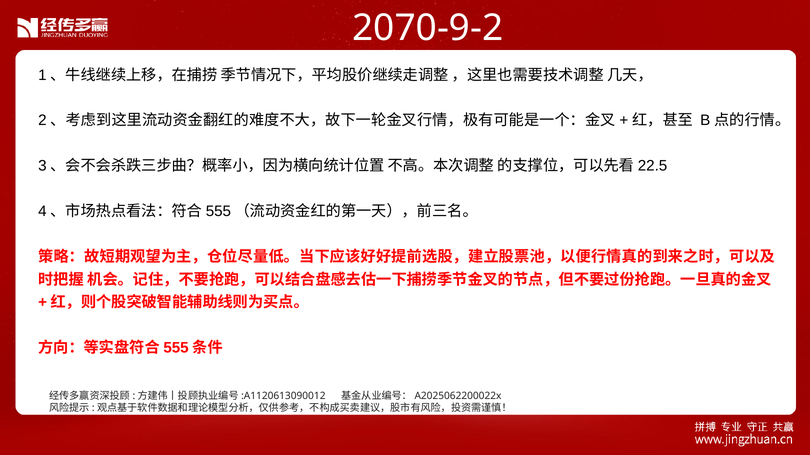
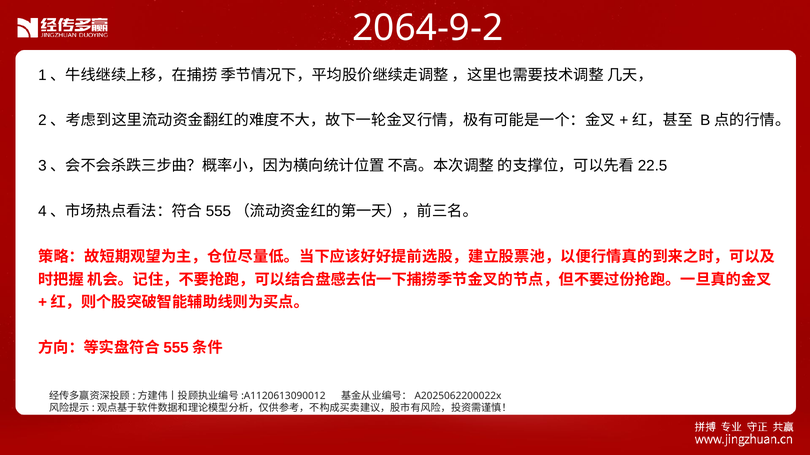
2070-9-2: 2070-9-2 -> 2064-9-2 (428, 28)
